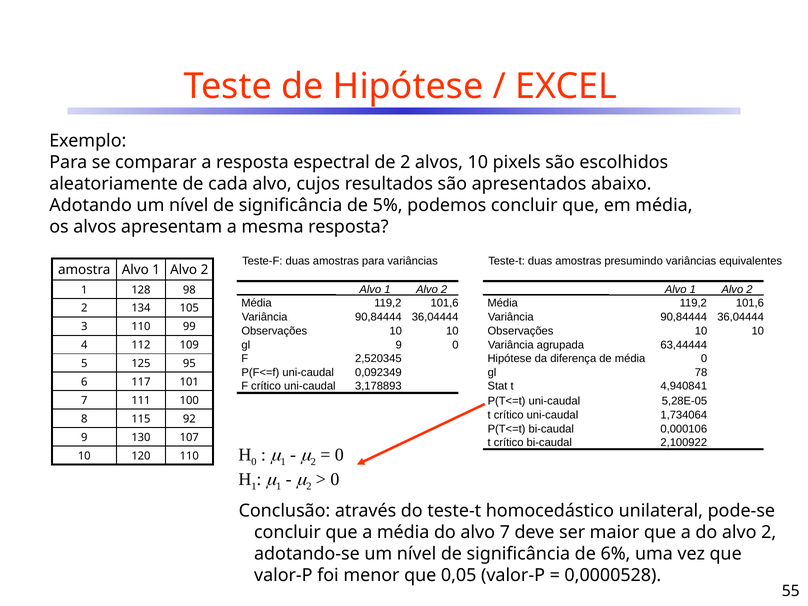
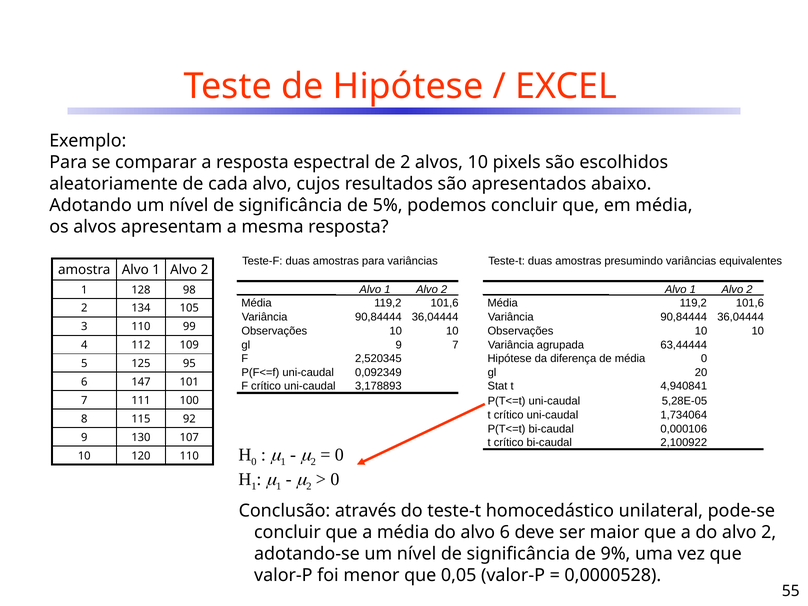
9 0: 0 -> 7 (455, 345)
78: 78 -> 20 (701, 372)
117: 117 -> 147 (141, 382)
alvo 7: 7 -> 6 (505, 532)
6%: 6% -> 9% (615, 554)
